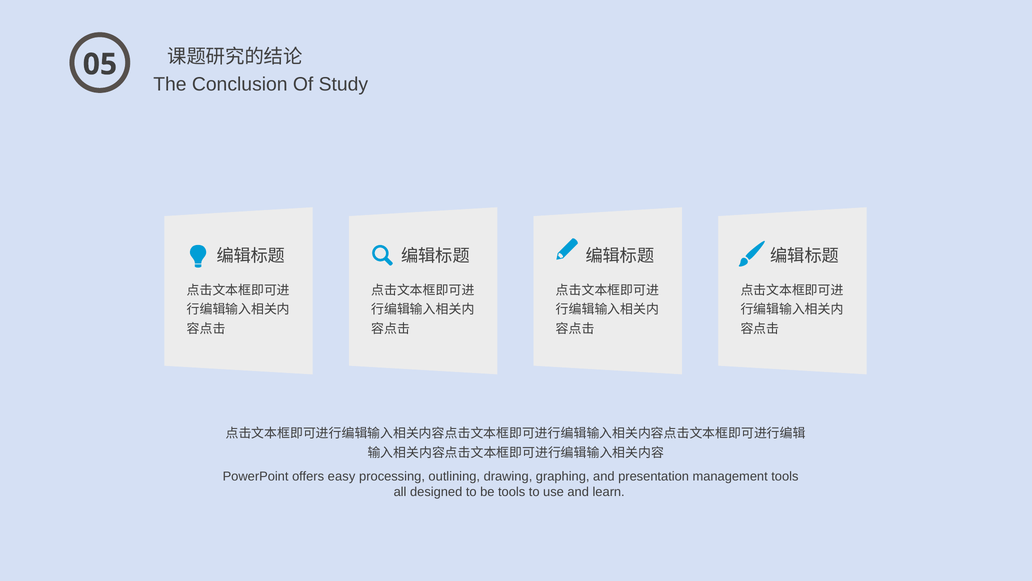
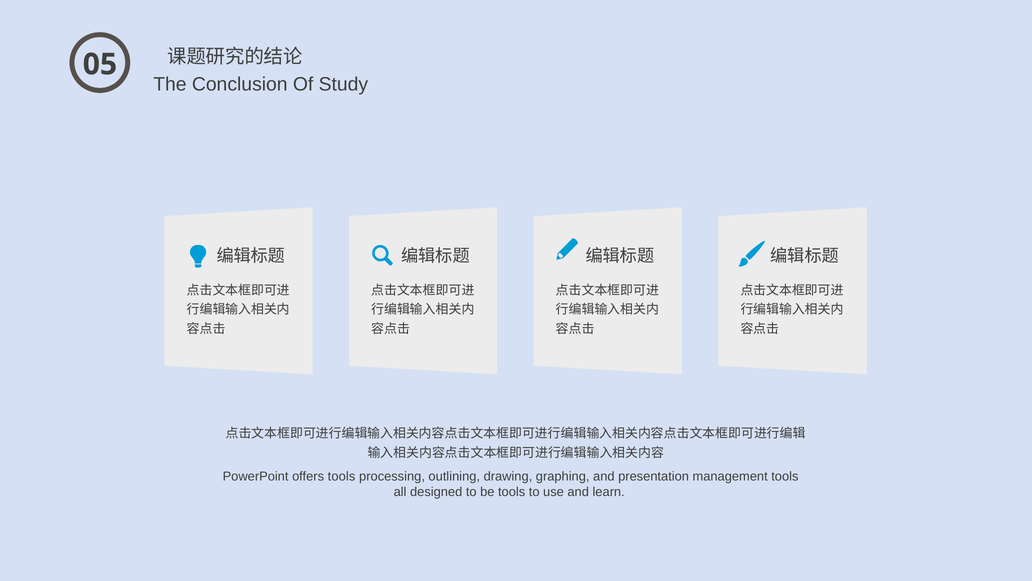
offers easy: easy -> tools (342, 476)
